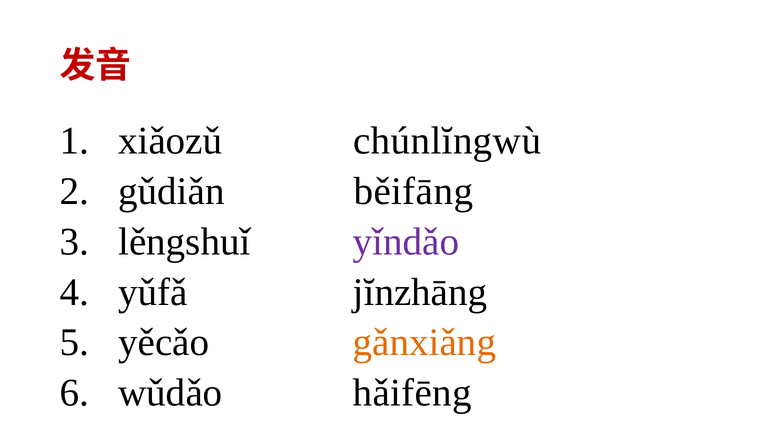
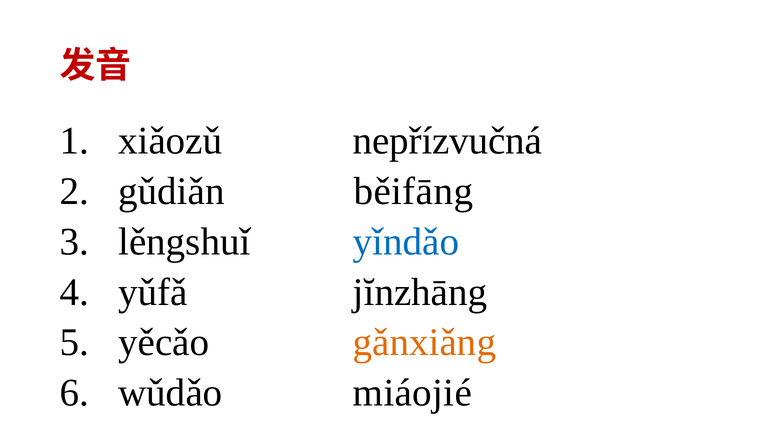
chúnlĭngwù: chúnlĭngwù -> nepřízvučná (447, 141)
yǐndǎo colour: purple -> blue (406, 242)
hǎifēng: hǎifēng -> miáojié (412, 393)
